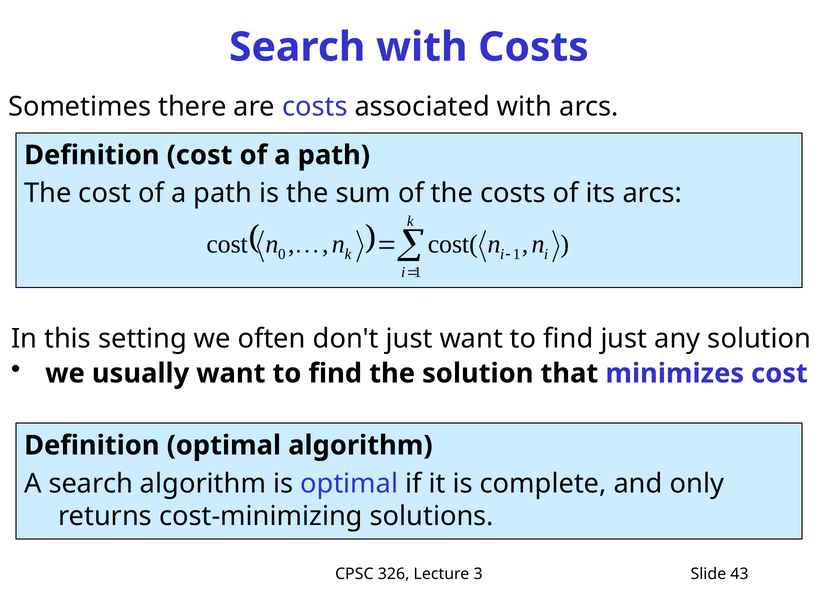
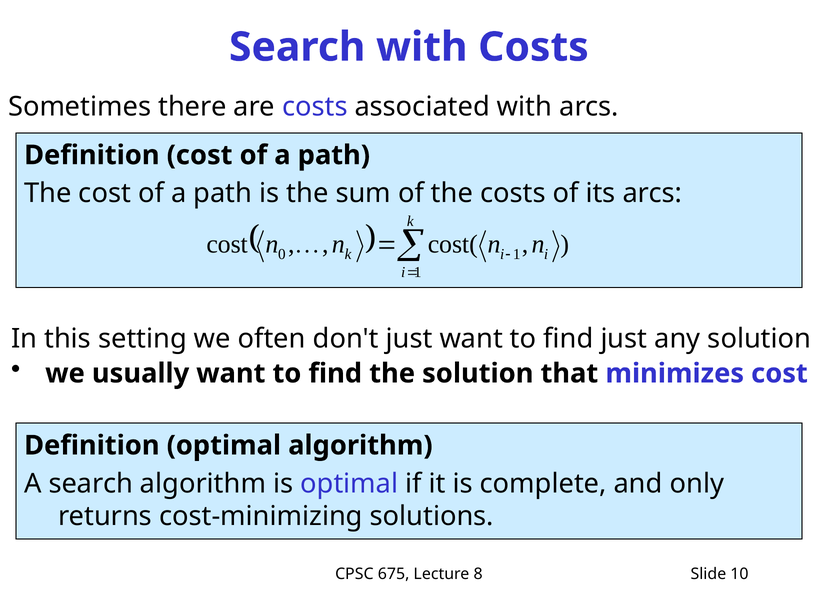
326: 326 -> 675 (394, 574)
3: 3 -> 8 (478, 574)
43: 43 -> 10 (739, 574)
